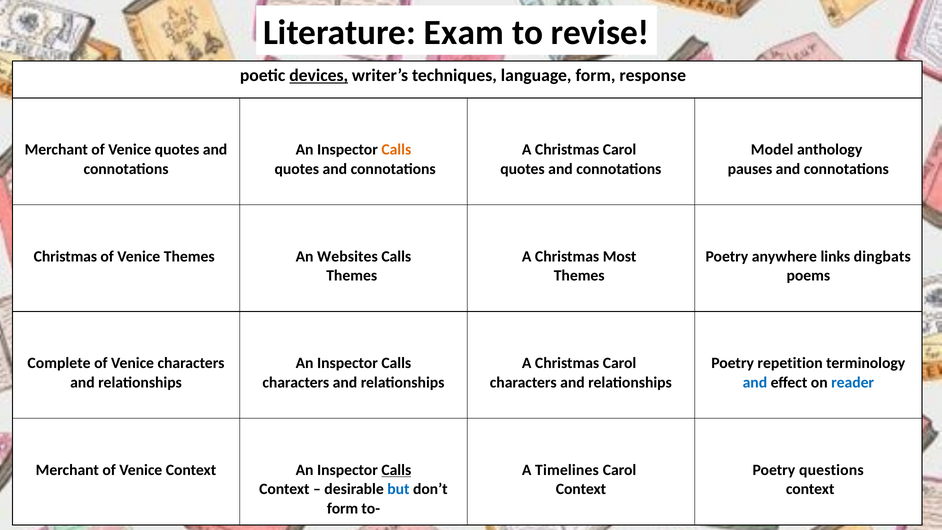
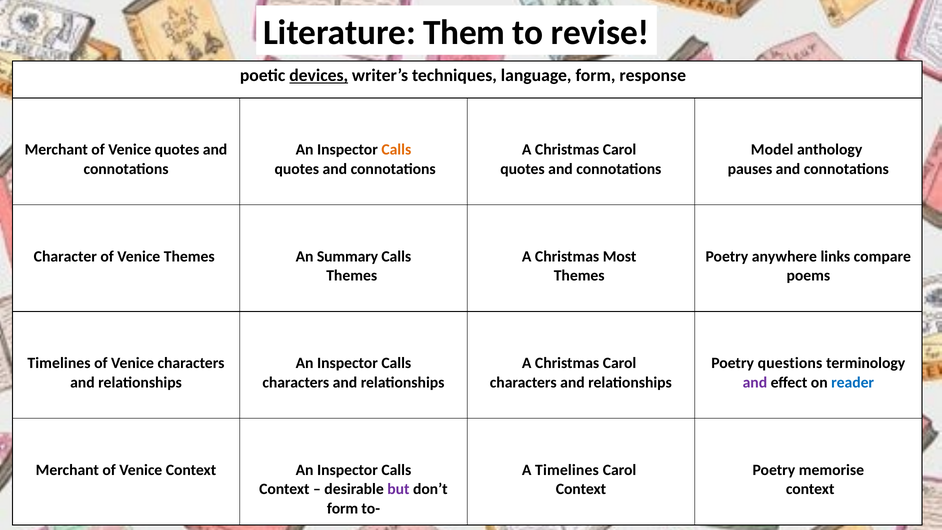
Exam: Exam -> Them (464, 33)
Christmas: Christmas -> Character (65, 256)
Websites: Websites -> Summary (348, 256)
dingbats: dingbats -> compare (882, 256)
Complete: Complete -> Timelines (59, 363)
repetition: repetition -> questions (790, 363)
and colour: blue -> purple (755, 382)
Calls underline: present -> none (396, 470)
questions: questions -> memorise (831, 470)
but colour: blue -> purple (398, 489)
